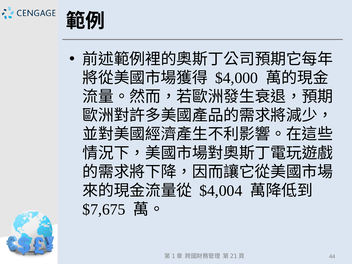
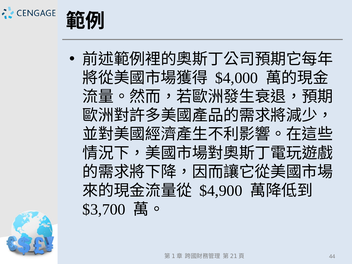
$4,004: $4,004 -> $4,900 (221, 191)
$7,675: $7,675 -> $3,700 (104, 209)
